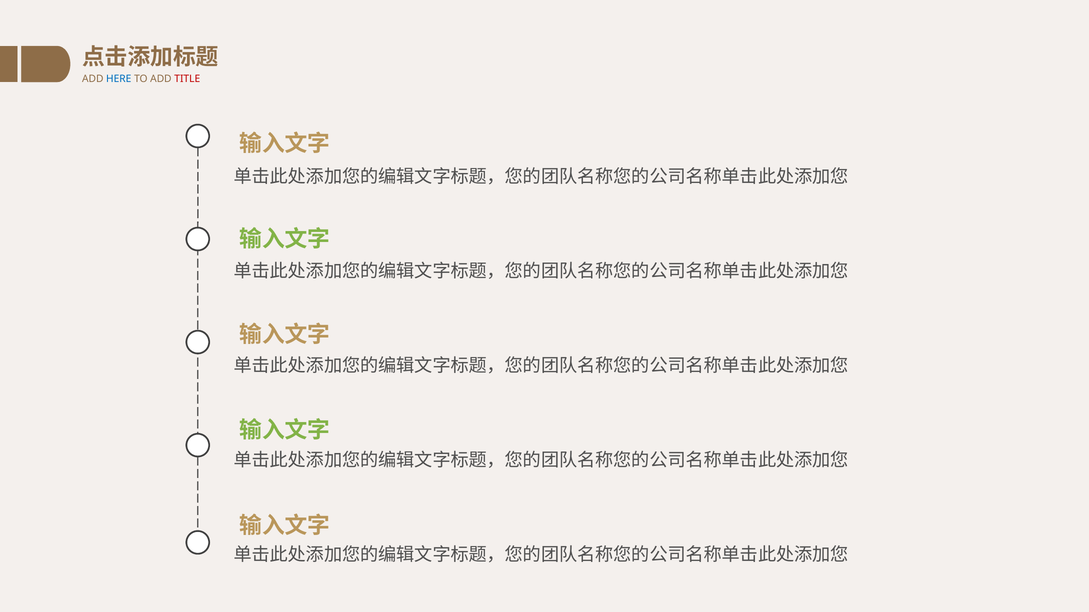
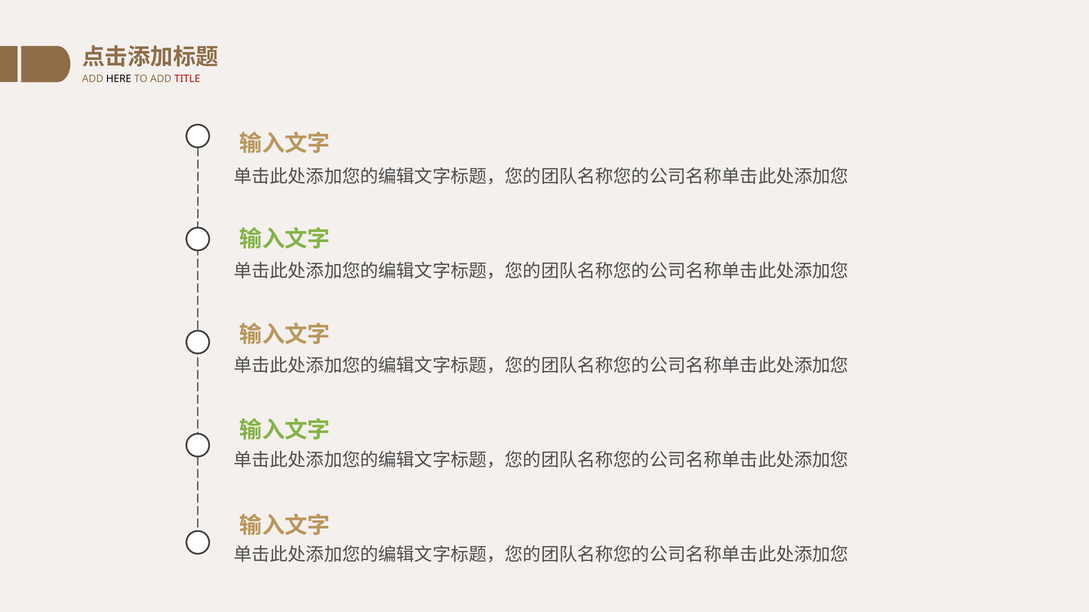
HERE colour: blue -> black (119, 79)
